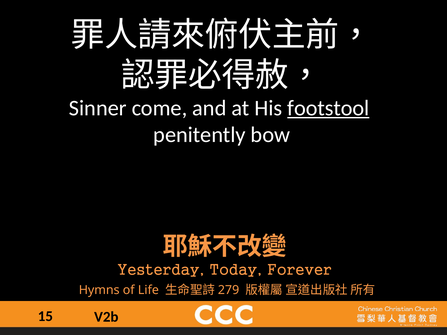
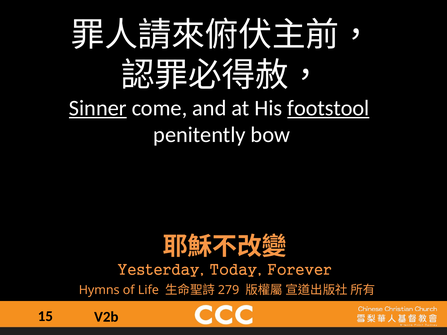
Sinner underline: none -> present (98, 108)
